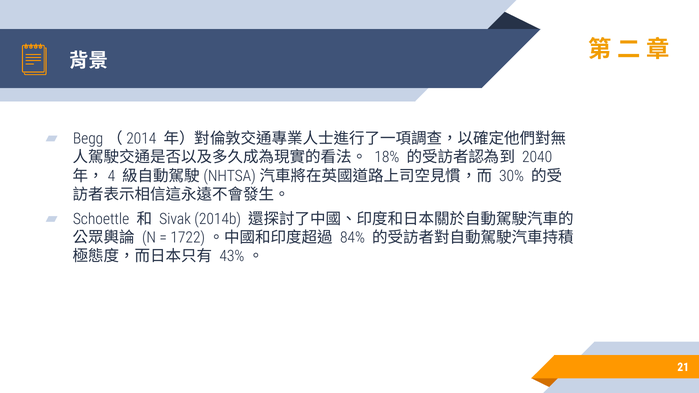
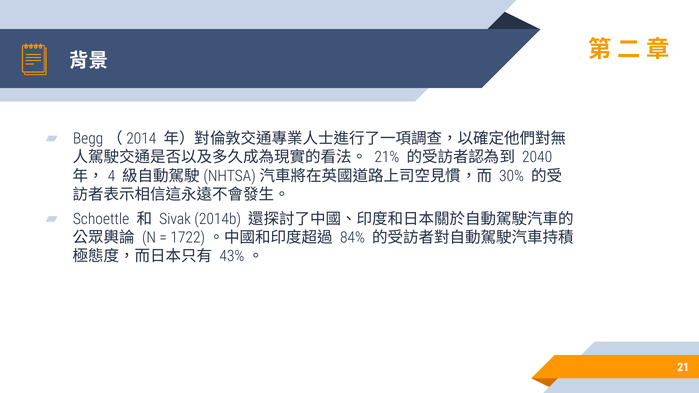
18%: 18% -> 21% (387, 157)
